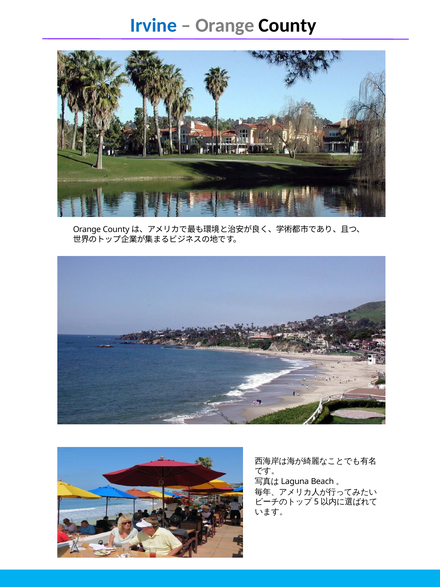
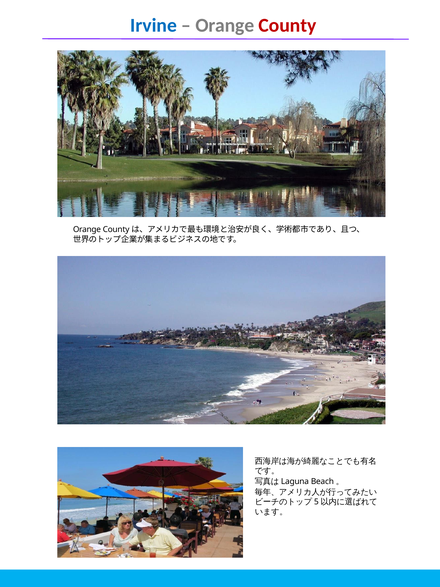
County colour: black -> red (287, 25)
